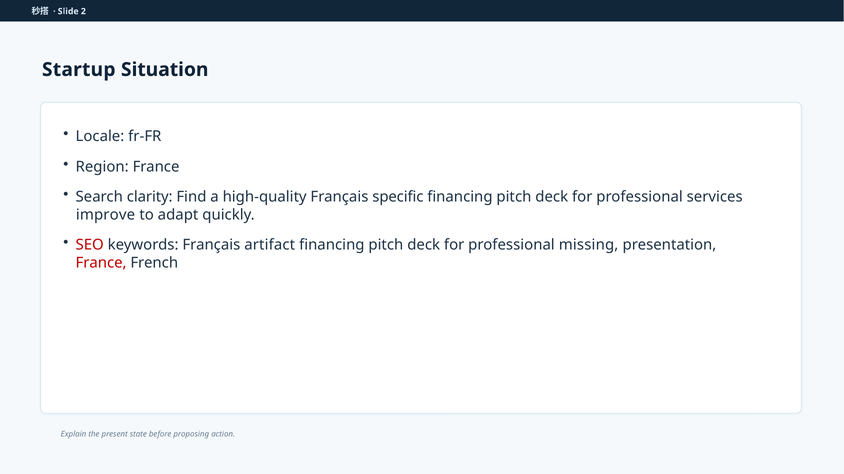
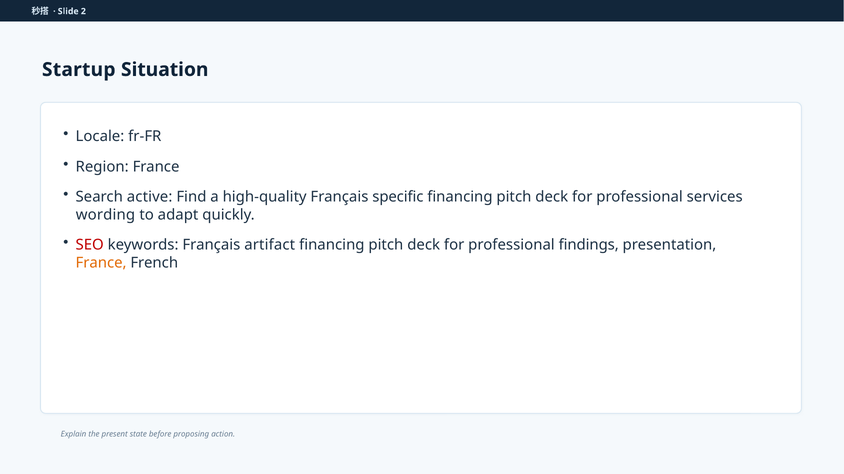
clarity: clarity -> active (150, 197)
improve: improve -> wording (105, 215)
missing: missing -> findings (589, 245)
France colour: red -> orange (101, 263)
